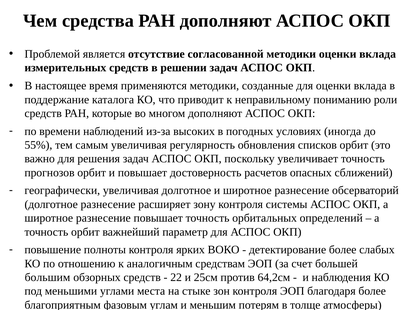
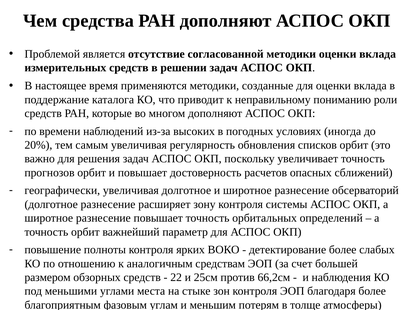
55%: 55% -> 20% (38, 145)
большим: большим -> размером (48, 278)
64,2см: 64,2см -> 66,2см (274, 278)
